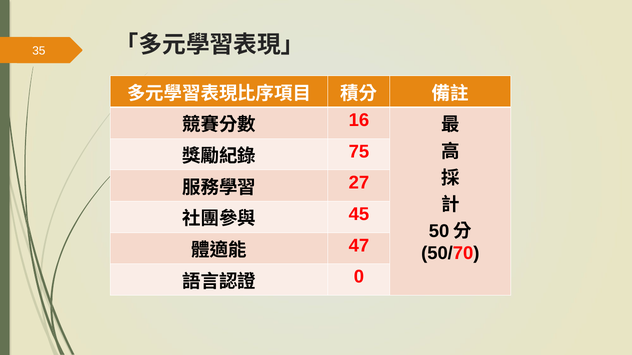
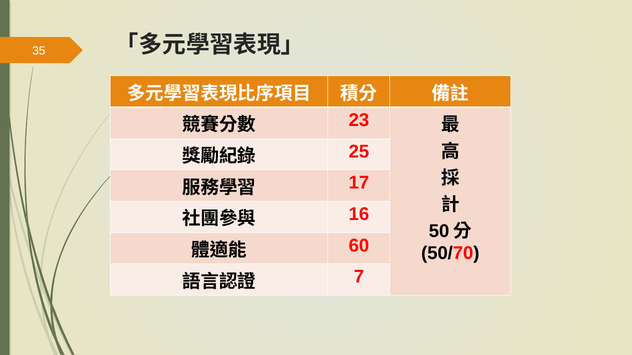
16: 16 -> 23 (359, 120)
75: 75 -> 25 (359, 152)
27: 27 -> 17 (359, 183)
45: 45 -> 16 (359, 215)
47: 47 -> 60 (359, 246)
0: 0 -> 7 (359, 277)
